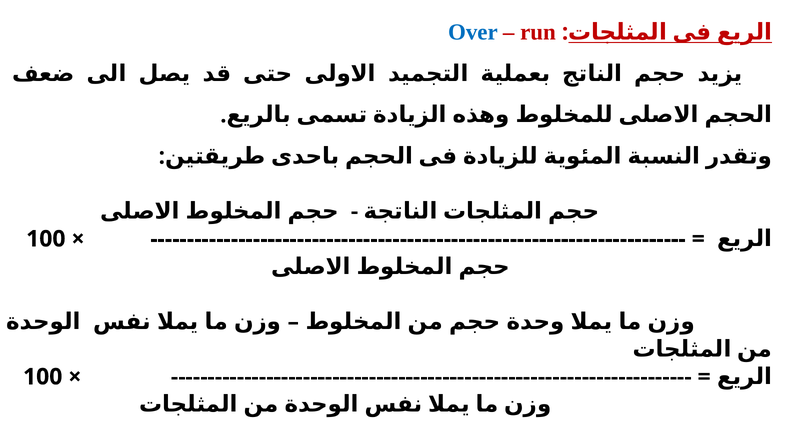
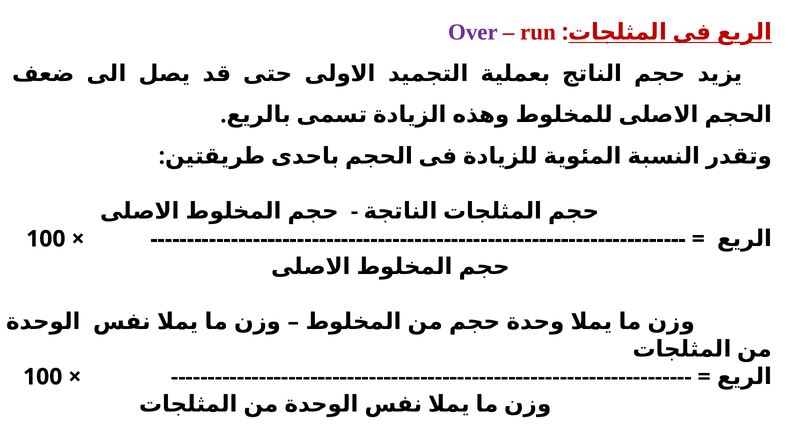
Over colour: blue -> purple (473, 32)
